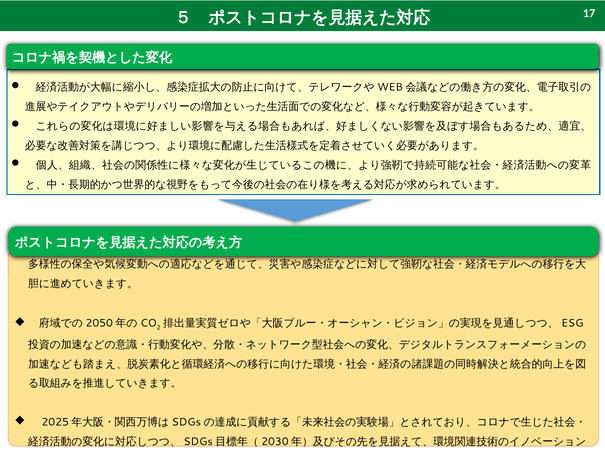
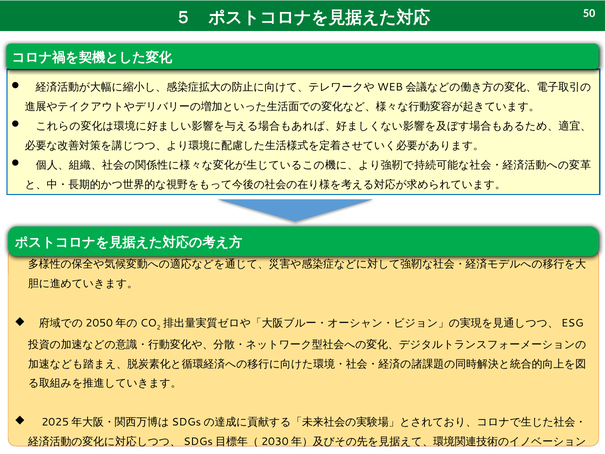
17: 17 -> 50 (589, 13)
